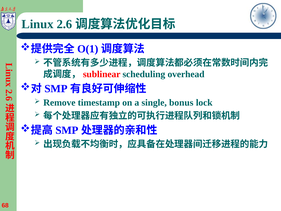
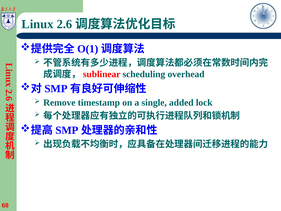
bonus: bonus -> added (181, 102)
